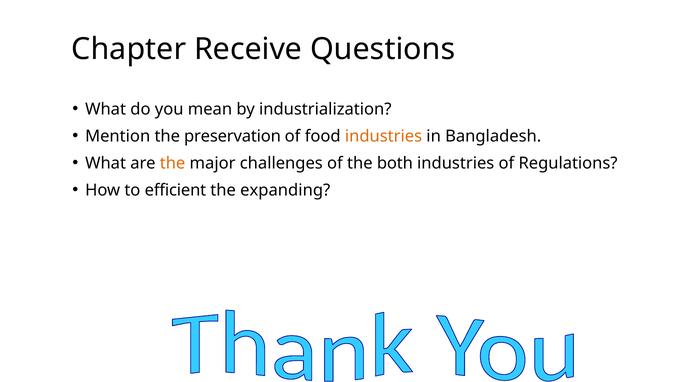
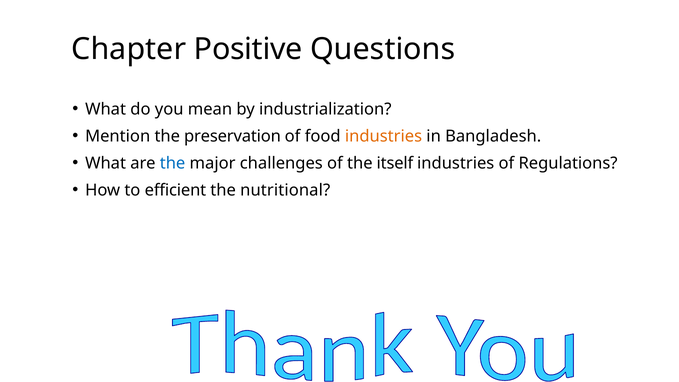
Receive: Receive -> Positive (248, 49)
the colour: orange -> blue (173, 163)
both: both -> itself (395, 163)
expanding: expanding -> nutritional (285, 190)
